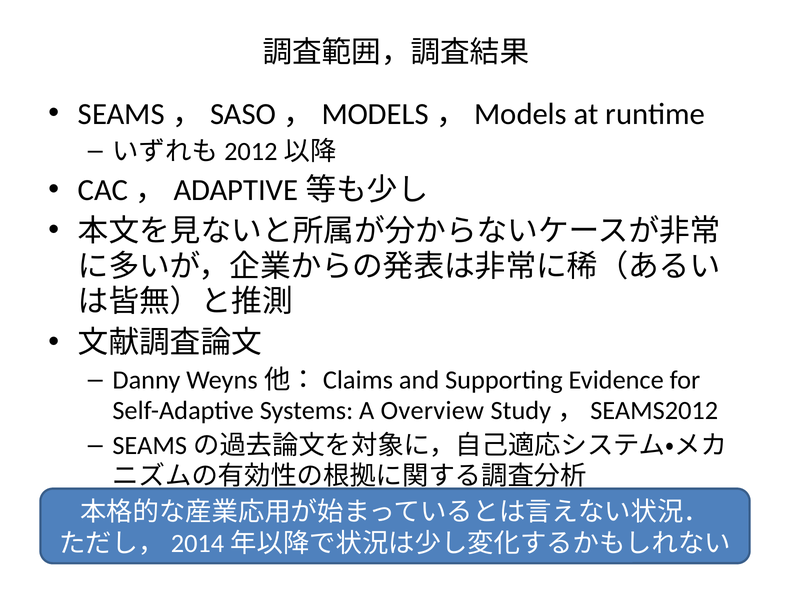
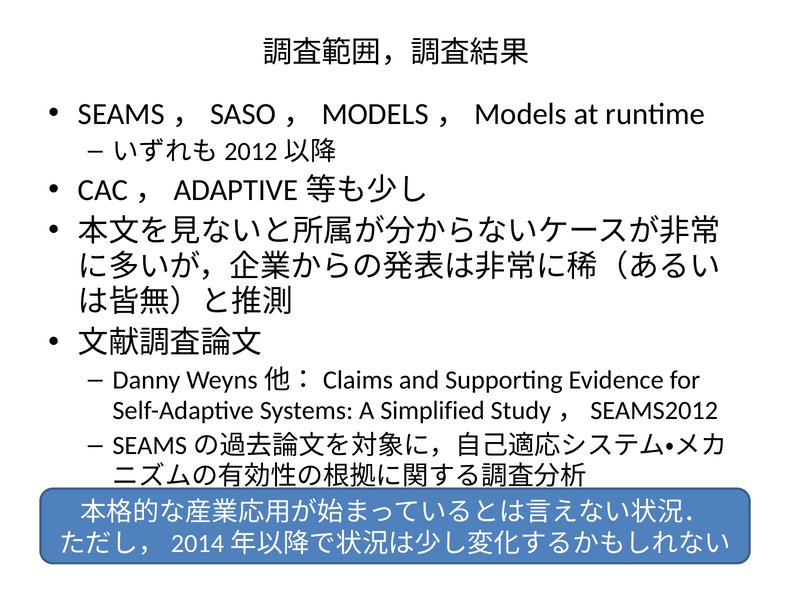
Overview: Overview -> Simplified (433, 411)
